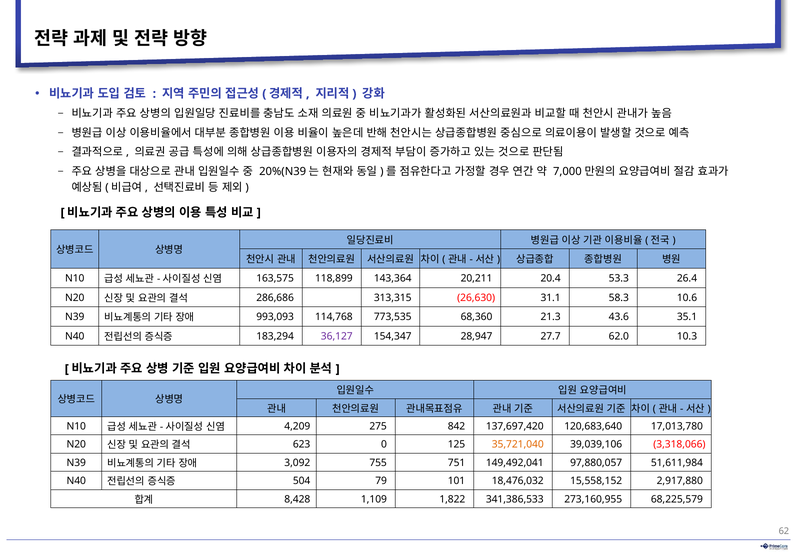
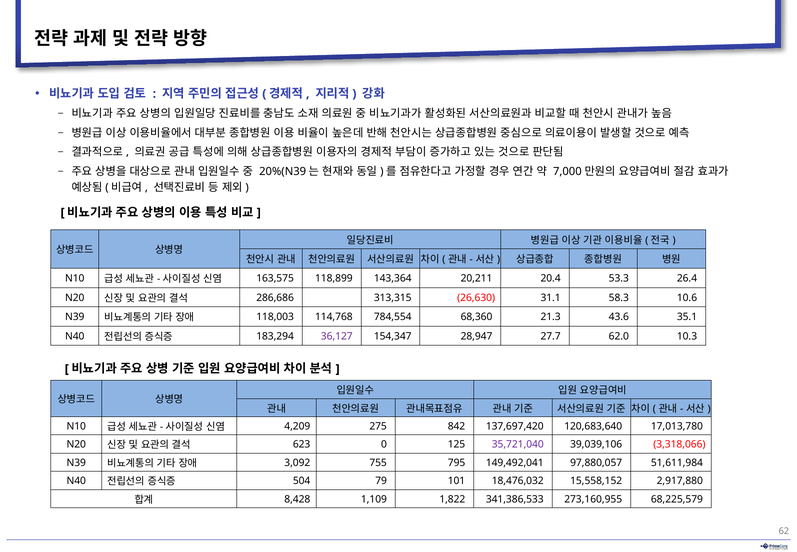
993,093: 993,093 -> 118,003 (275, 317)
773,535: 773,535 -> 784,554 (393, 317)
35,721,040 colour: orange -> purple (518, 444)
751: 751 -> 795 (457, 463)
